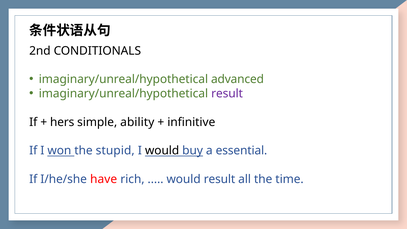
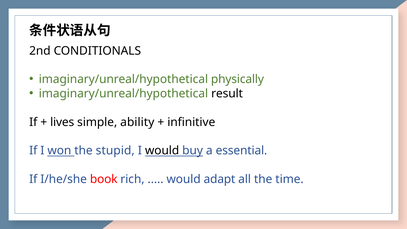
advanced: advanced -> physically (237, 79)
result colour: purple -> black (227, 94)
hers: hers -> lives (62, 122)
have: have -> book (104, 179)
would result: result -> adapt (219, 179)
